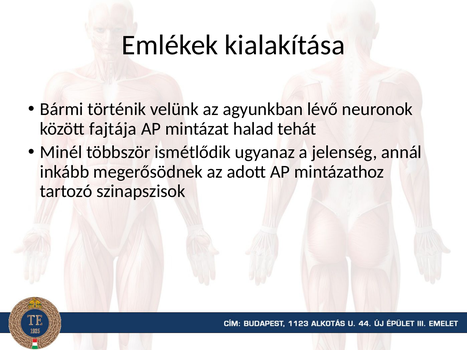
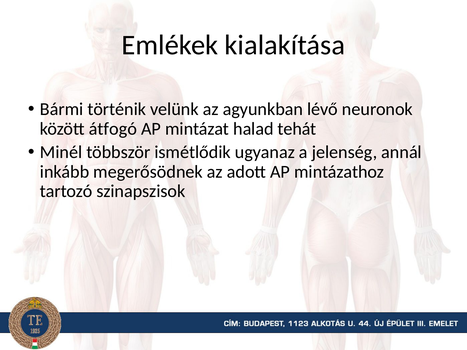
fajtája: fajtája -> átfogó (113, 129)
